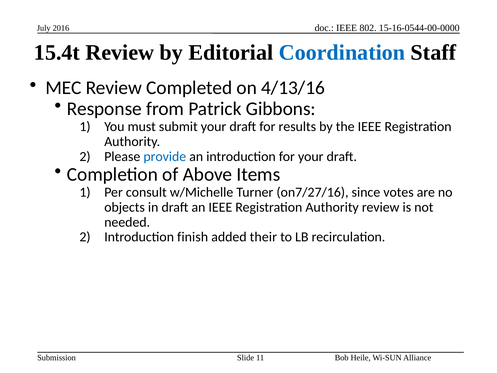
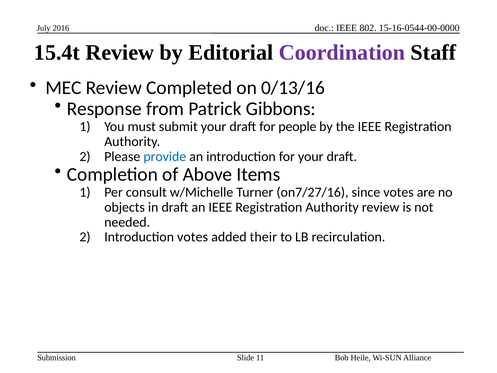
Coordination colour: blue -> purple (342, 53)
4/13/16: 4/13/16 -> 0/13/16 (293, 88)
results: results -> people (297, 127)
Introduction finish: finish -> votes (193, 237)
